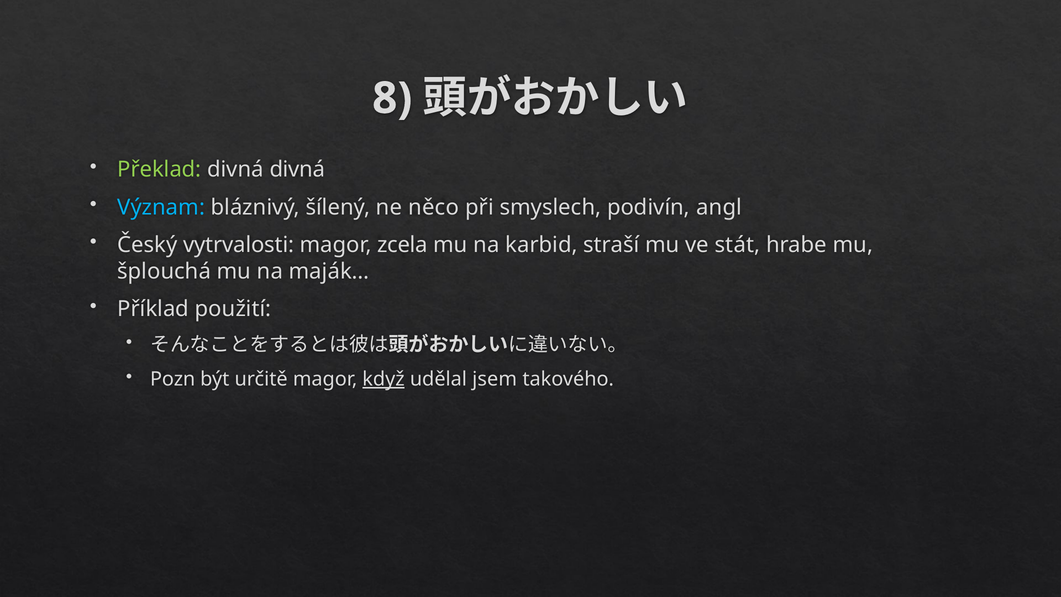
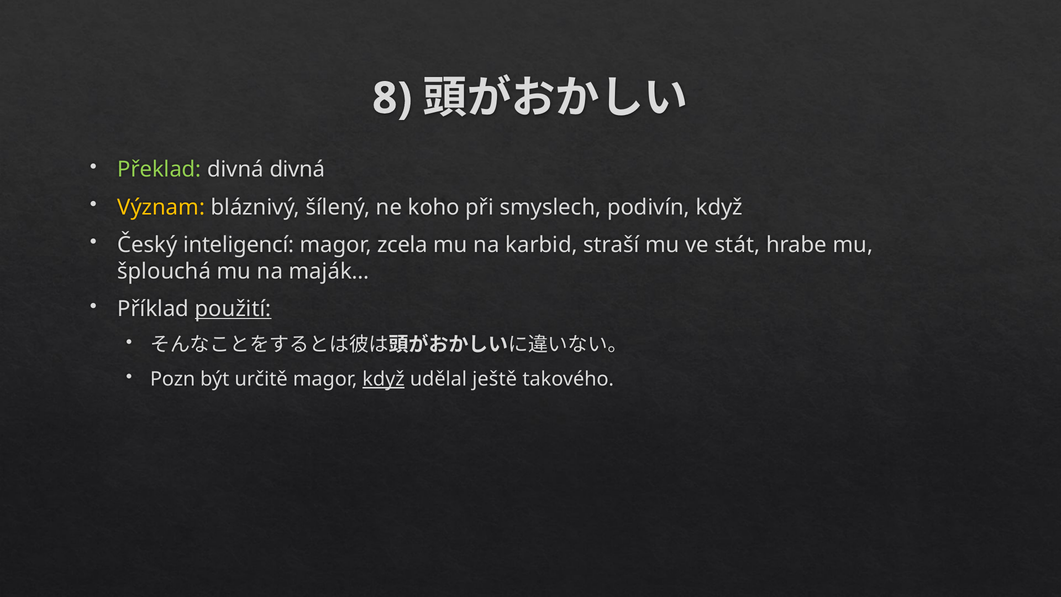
Význam colour: light blue -> yellow (161, 207)
něco: něco -> koho (434, 207)
podivín angl: angl -> když (719, 207)
vytrvalosti: vytrvalosti -> inteligencí (239, 245)
použití underline: none -> present (233, 309)
jsem: jsem -> ještě (495, 379)
